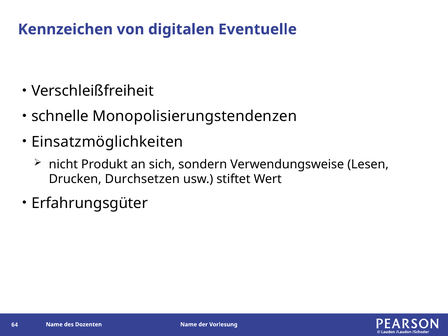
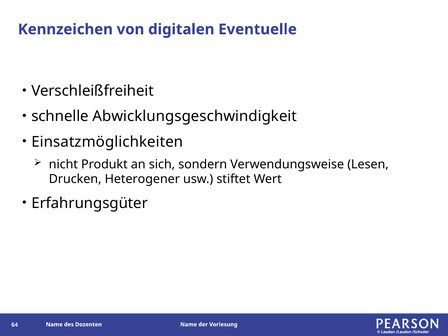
Monopolisierungstendenzen: Monopolisierungstendenzen -> Abwicklungsgeschwindigkeit (195, 116)
Durchsetzen: Durchsetzen -> Heterogener (142, 179)
